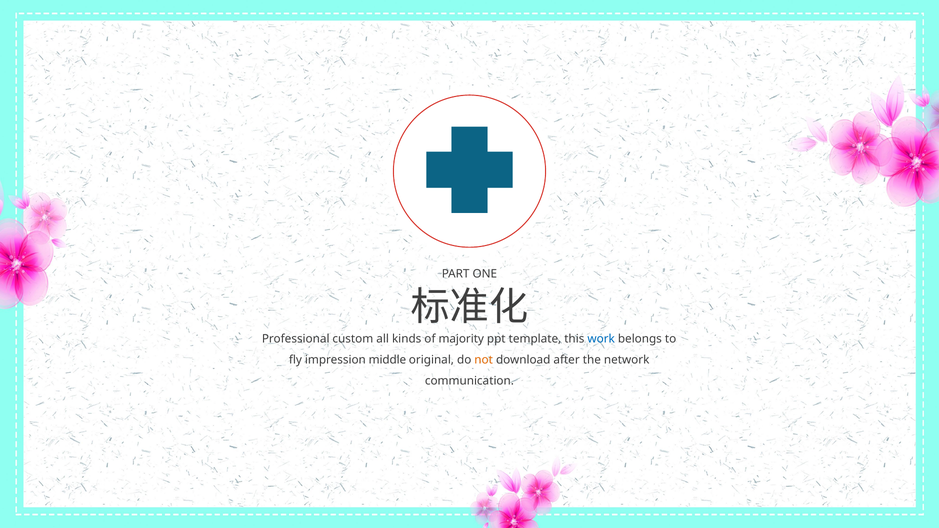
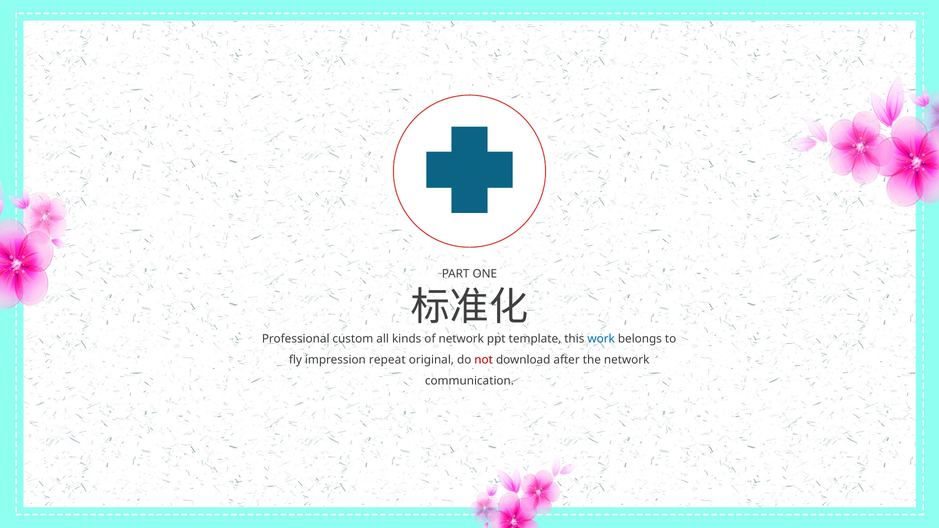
of majority: majority -> network (461, 339)
middle: middle -> repeat (387, 360)
not colour: orange -> red (484, 360)
